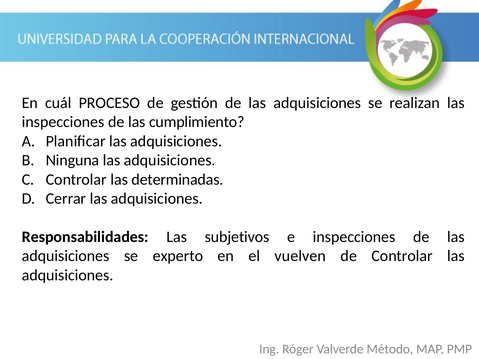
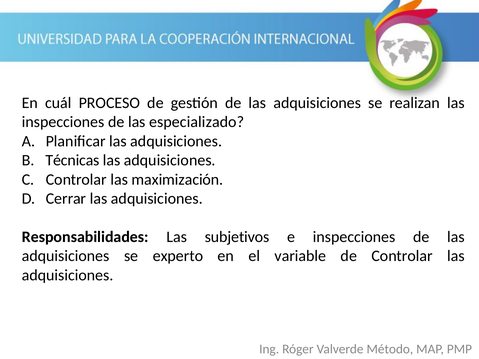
cumplimiento: cumplimiento -> especializado (197, 122)
Ninguna: Ninguna -> Técnicas (73, 160)
determinadas: determinadas -> maximización (177, 180)
vuelven: vuelven -> variable (300, 256)
